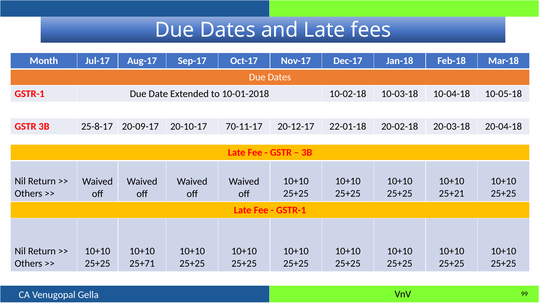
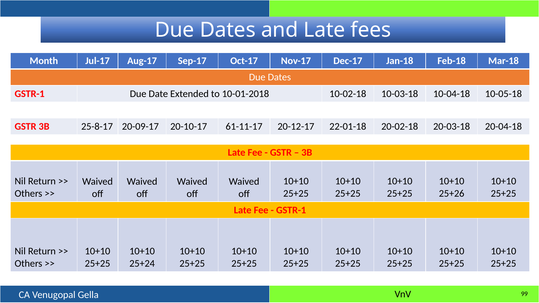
70-11-17: 70-11-17 -> 61-11-17 (244, 127)
25+21: 25+21 -> 25+26 (452, 194)
25+71: 25+71 -> 25+24 (142, 264)
